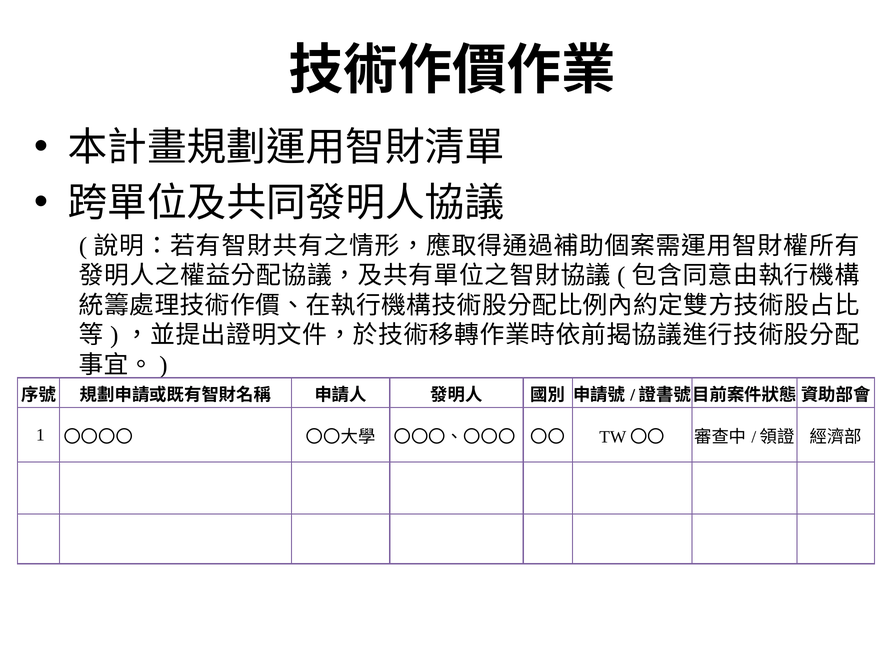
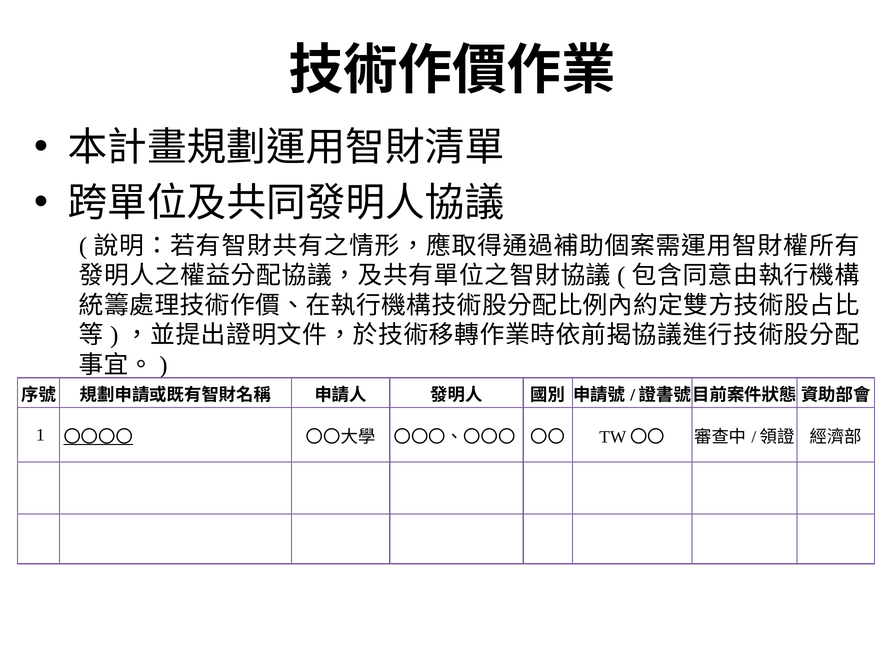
〇〇〇〇 underline: none -> present (98, 437)
